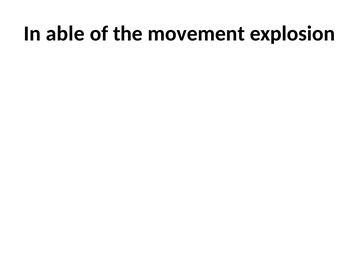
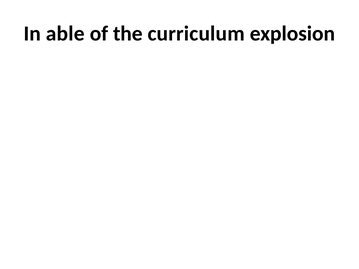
movement: movement -> curriculum (196, 33)
